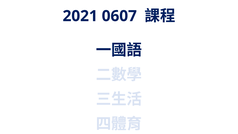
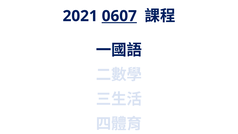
0607 underline: none -> present (119, 16)
